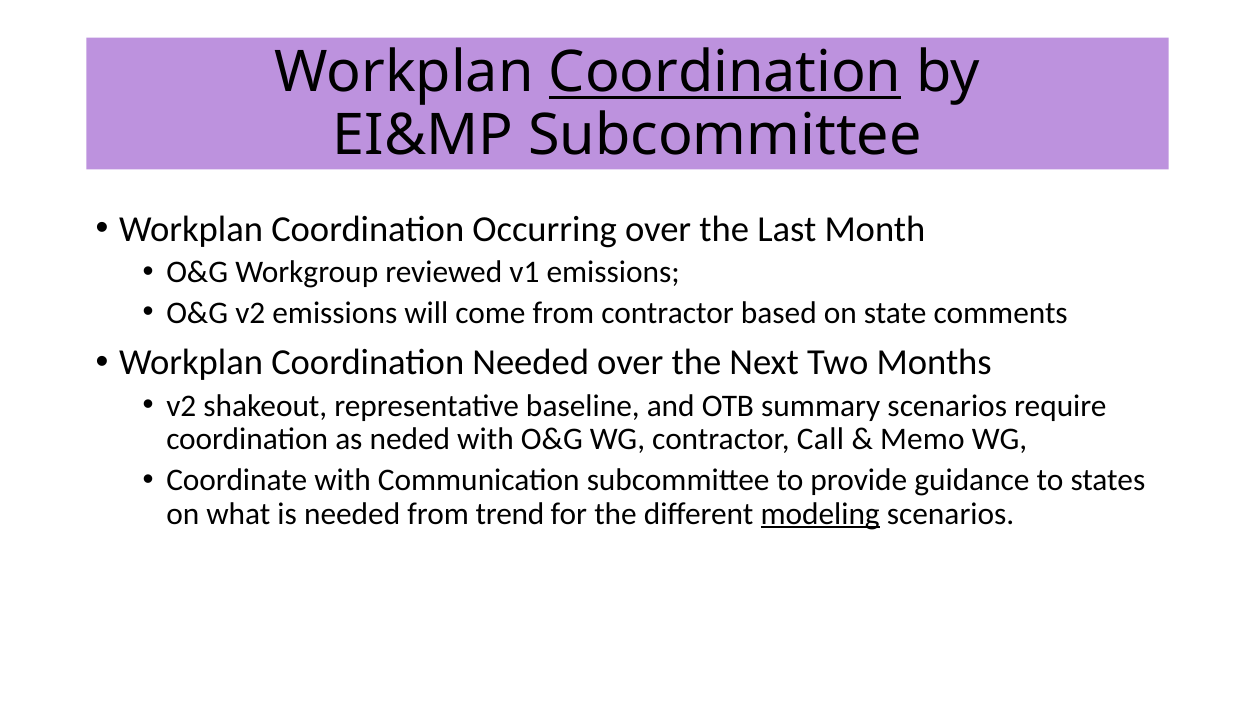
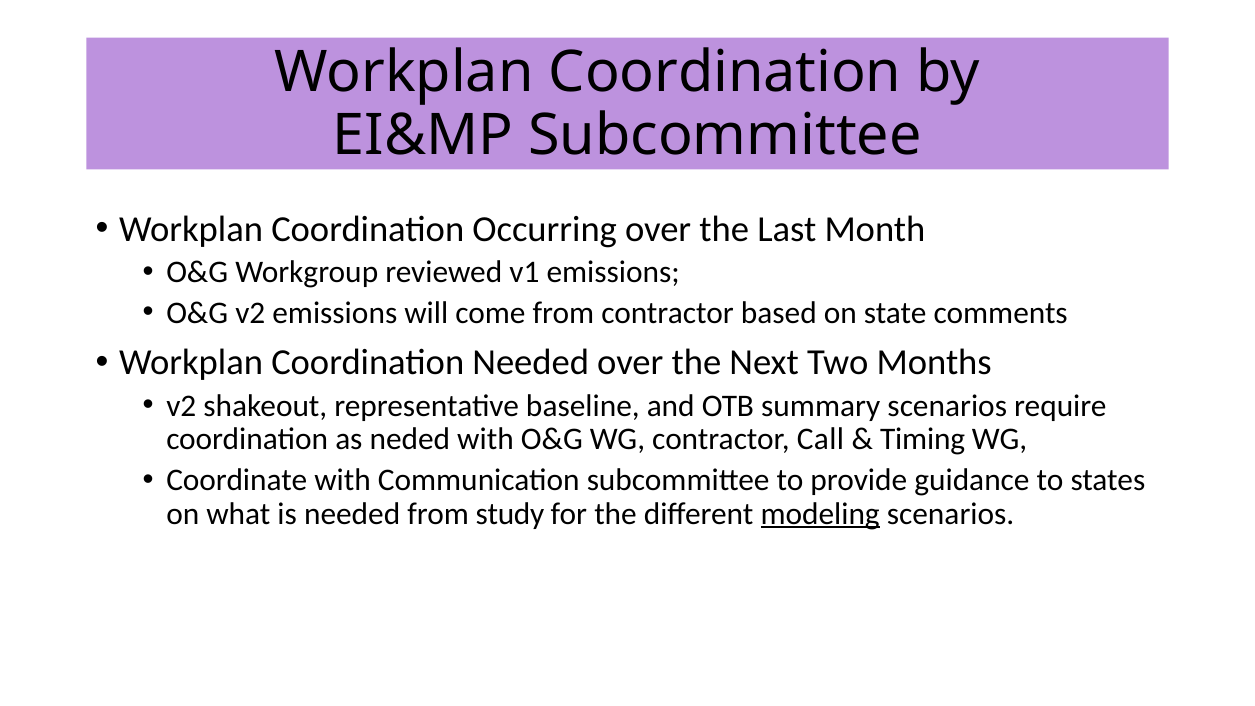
Coordination underline: present -> none (725, 73)
Memo: Memo -> Timing (923, 440)
trend: trend -> study (510, 514)
